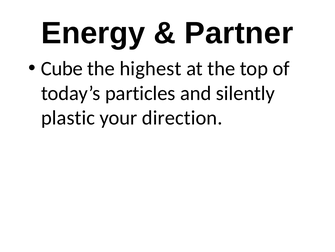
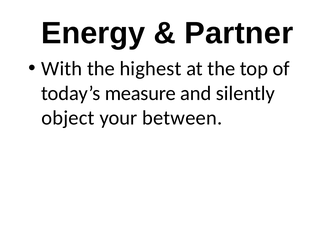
Cube: Cube -> With (62, 68)
particles: particles -> measure (140, 93)
plastic: plastic -> object (68, 118)
direction: direction -> between (182, 118)
